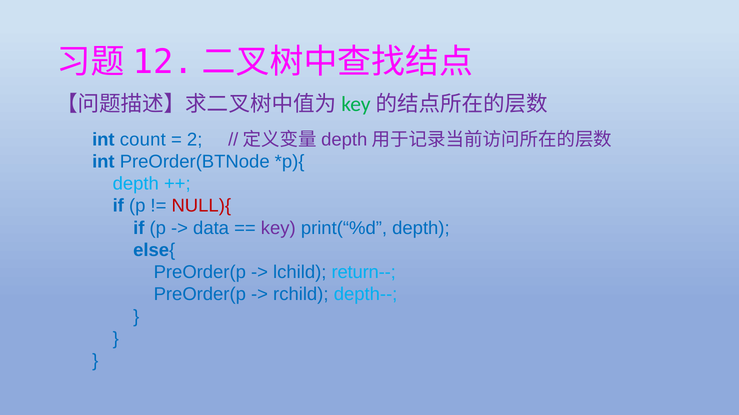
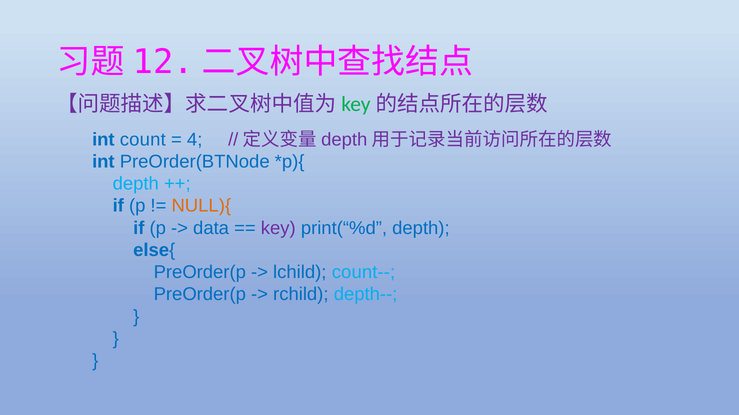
2: 2 -> 4 (195, 140)
NULL){ colour: red -> orange (201, 206)
return--: return-- -> count-- (363, 273)
